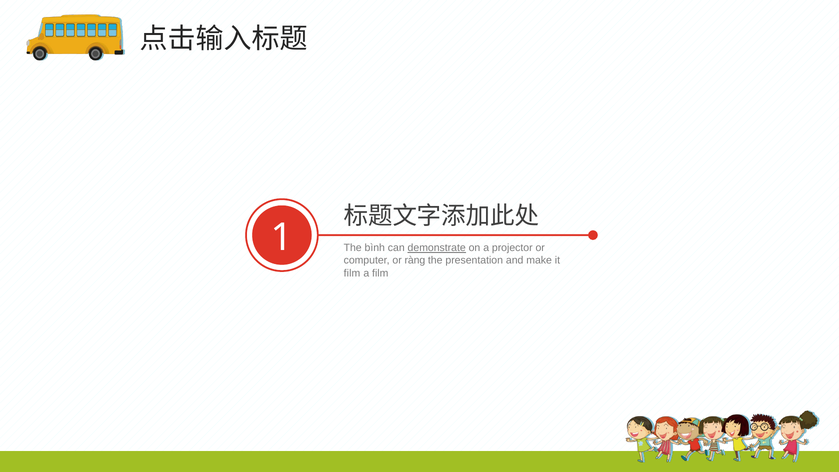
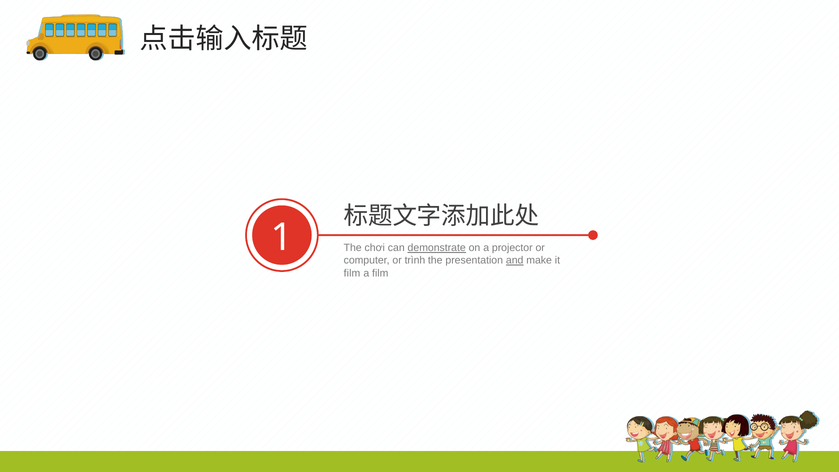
bình: bình -> chơi (375, 248)
ràng: ràng -> trình (415, 261)
and underline: none -> present (515, 261)
